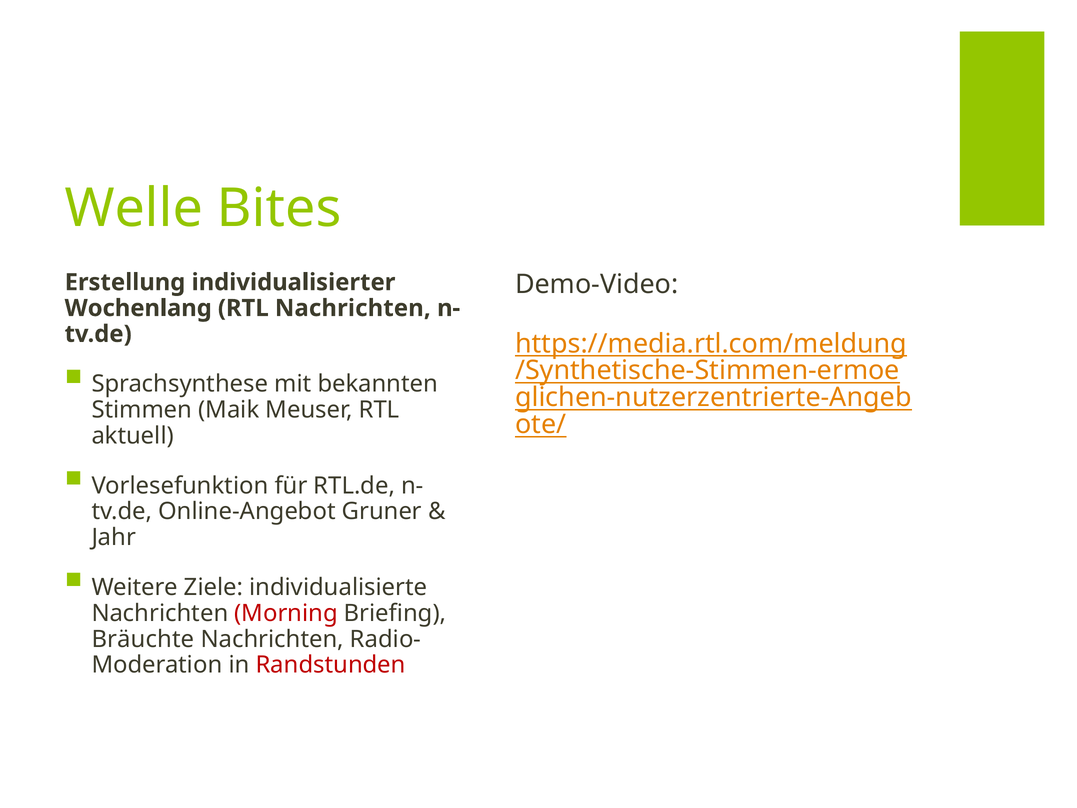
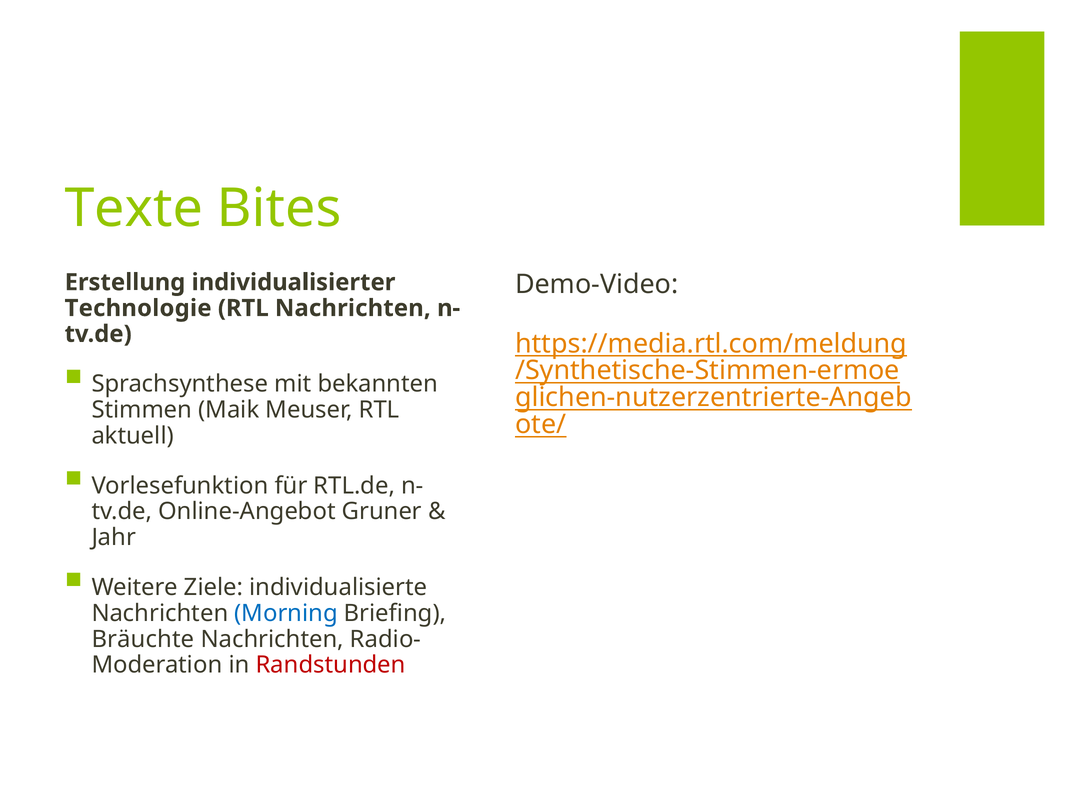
Welle: Welle -> Texte (134, 208)
Wochenlang: Wochenlang -> Technologie (138, 308)
Morning colour: red -> blue (286, 613)
